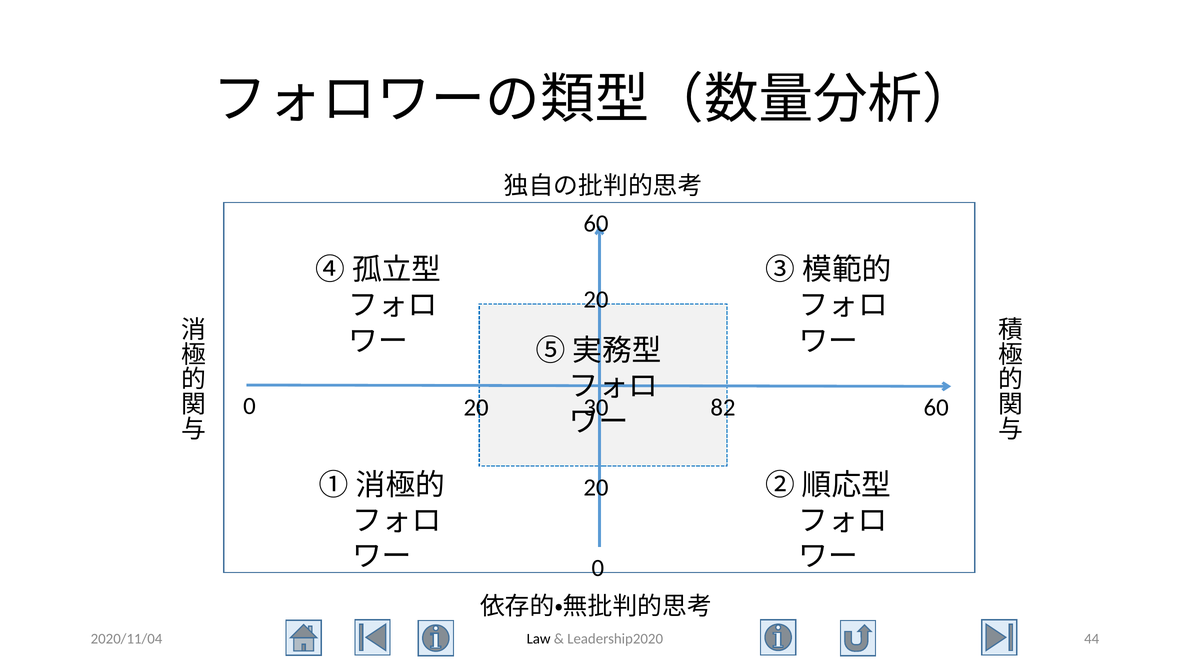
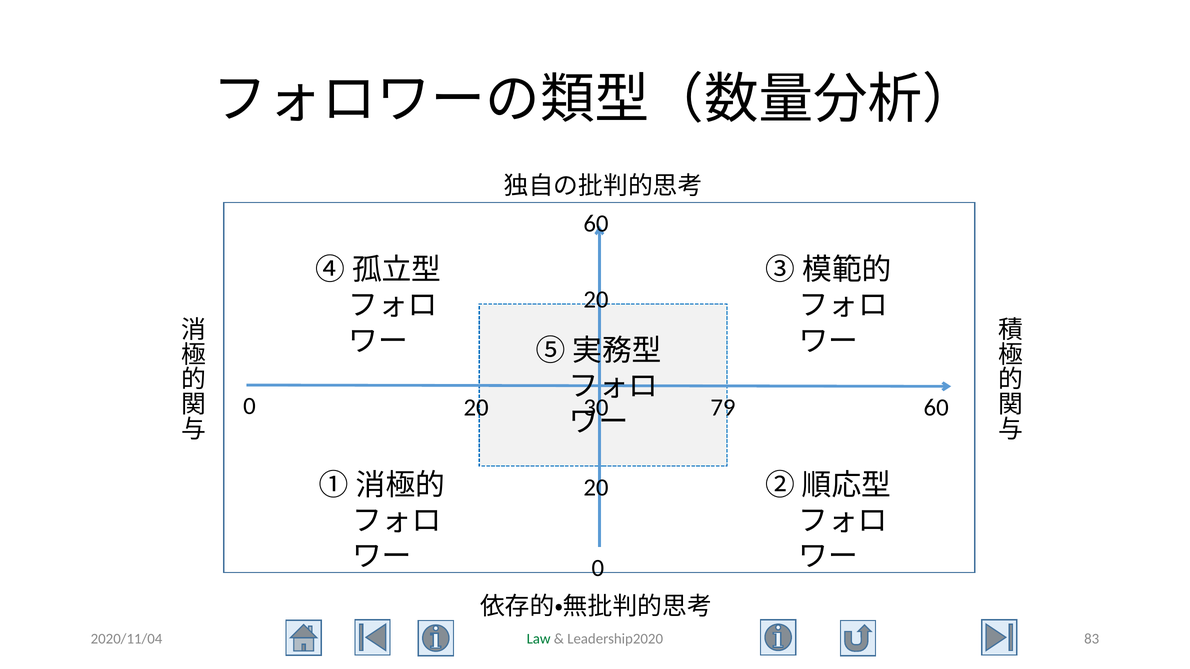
82: 82 -> 79 (723, 408)
Law colour: black -> green (539, 639)
44: 44 -> 83 (1092, 639)
